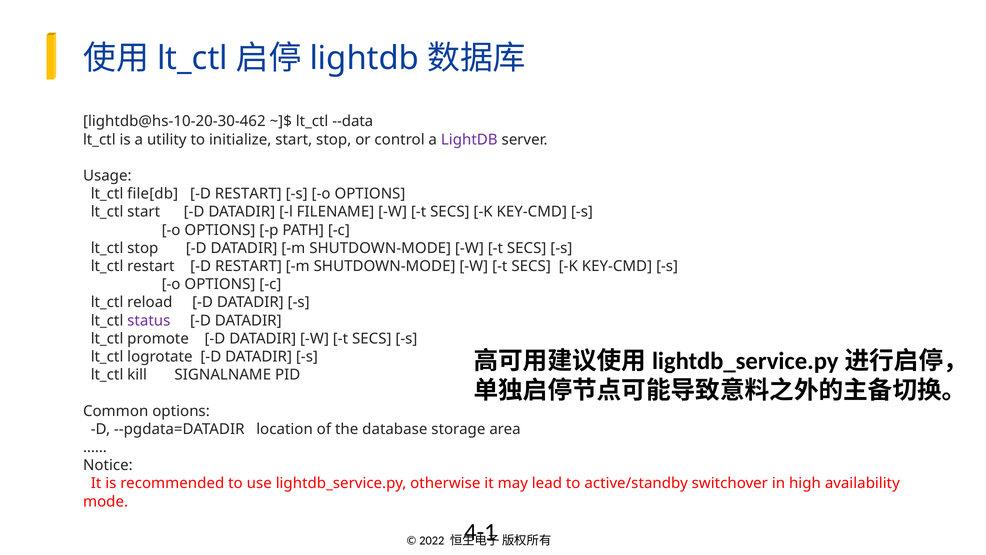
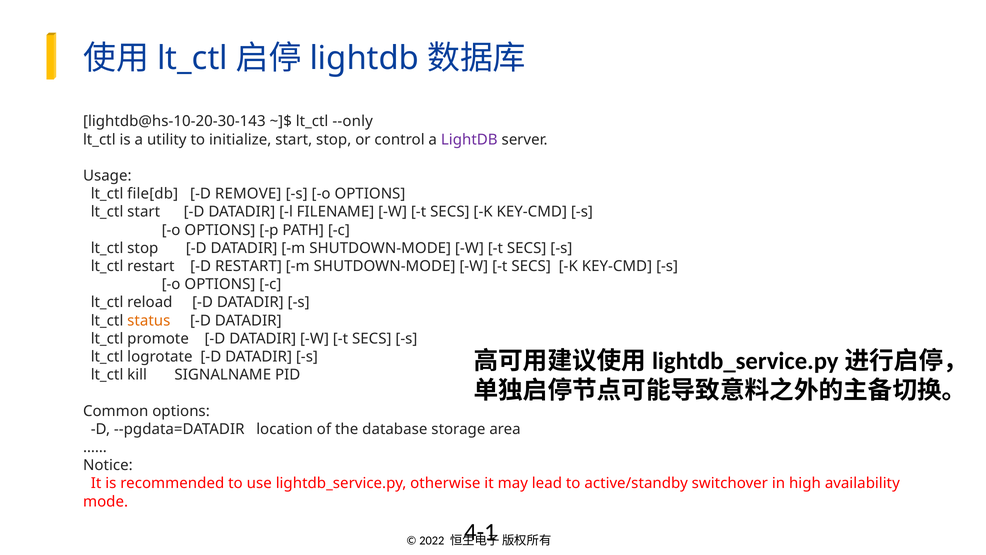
lightdb@hs-10-20-30-462: lightdb@hs-10-20-30-462 -> lightdb@hs-10-20-30-143 (174, 121)
--data: --data -> --only (353, 121)
RESTART: RESTART -> REMOVE (248, 194)
status colour: purple -> orange (149, 320)
